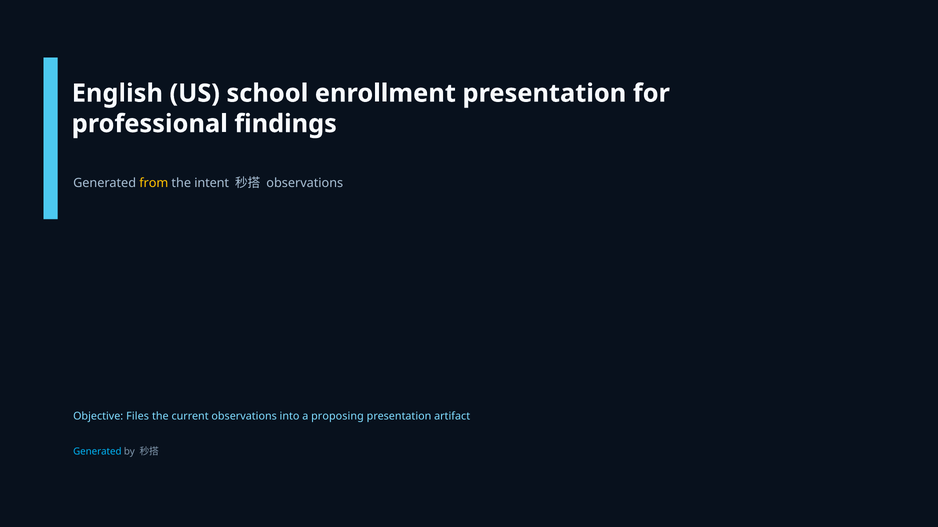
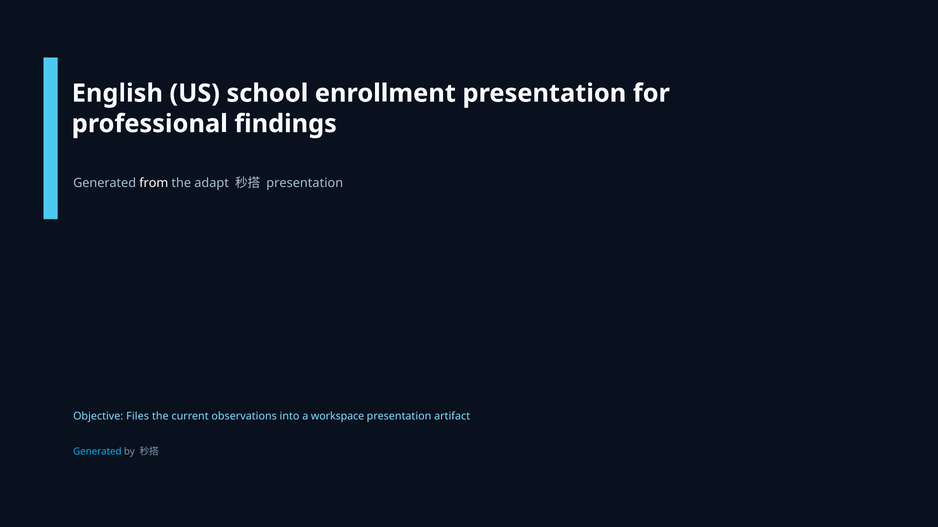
from colour: yellow -> white (154, 183)
intent: intent -> adapt (212, 183)
observations: observations -> presentation (305, 183)
proposing: proposing -> workspace (338, 416)
